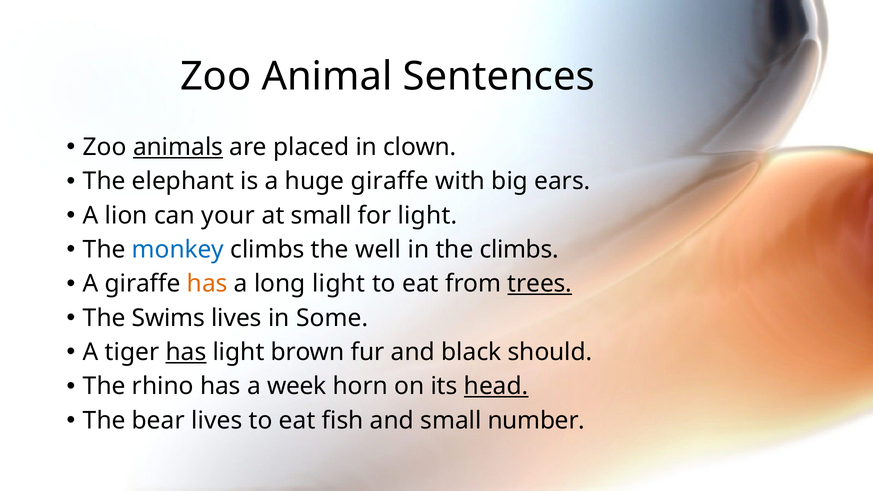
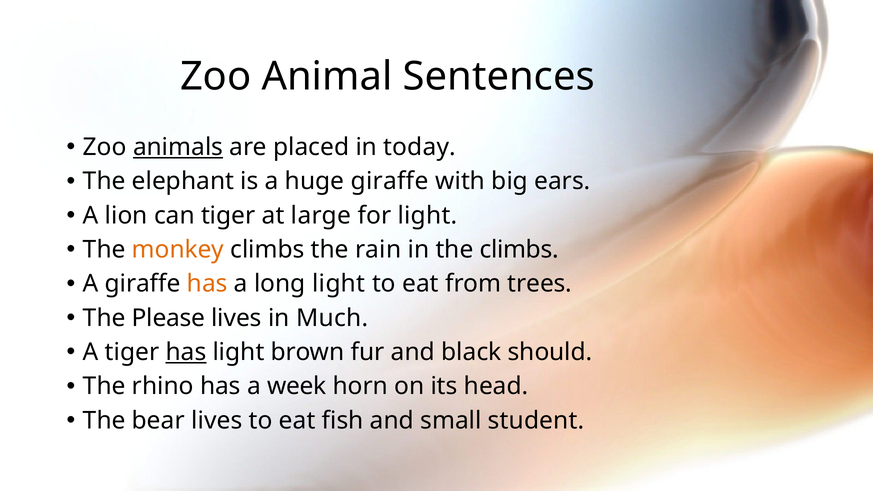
clown: clown -> today (420, 147)
can your: your -> tiger (228, 215)
at small: small -> large (321, 215)
monkey colour: blue -> orange (178, 250)
well: well -> rain (378, 250)
trees underline: present -> none (540, 284)
Swims: Swims -> Please (168, 318)
Some: Some -> Much (332, 318)
head underline: present -> none (496, 386)
number: number -> student (536, 421)
